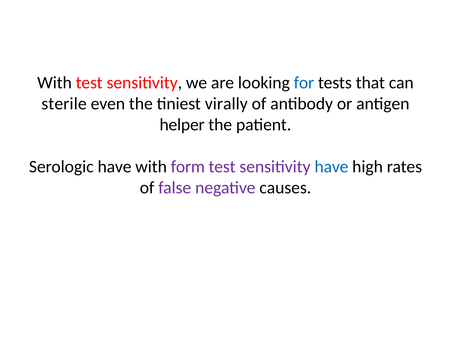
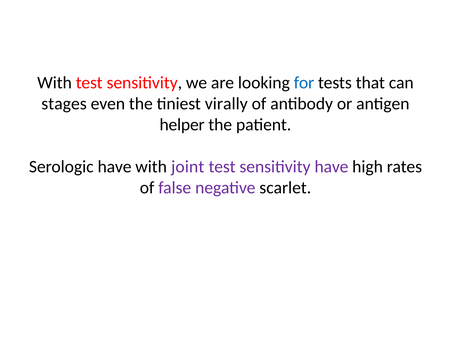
sterile: sterile -> stages (64, 104)
form: form -> joint (188, 167)
have colour: blue -> purple (332, 167)
causes: causes -> scarlet (285, 188)
